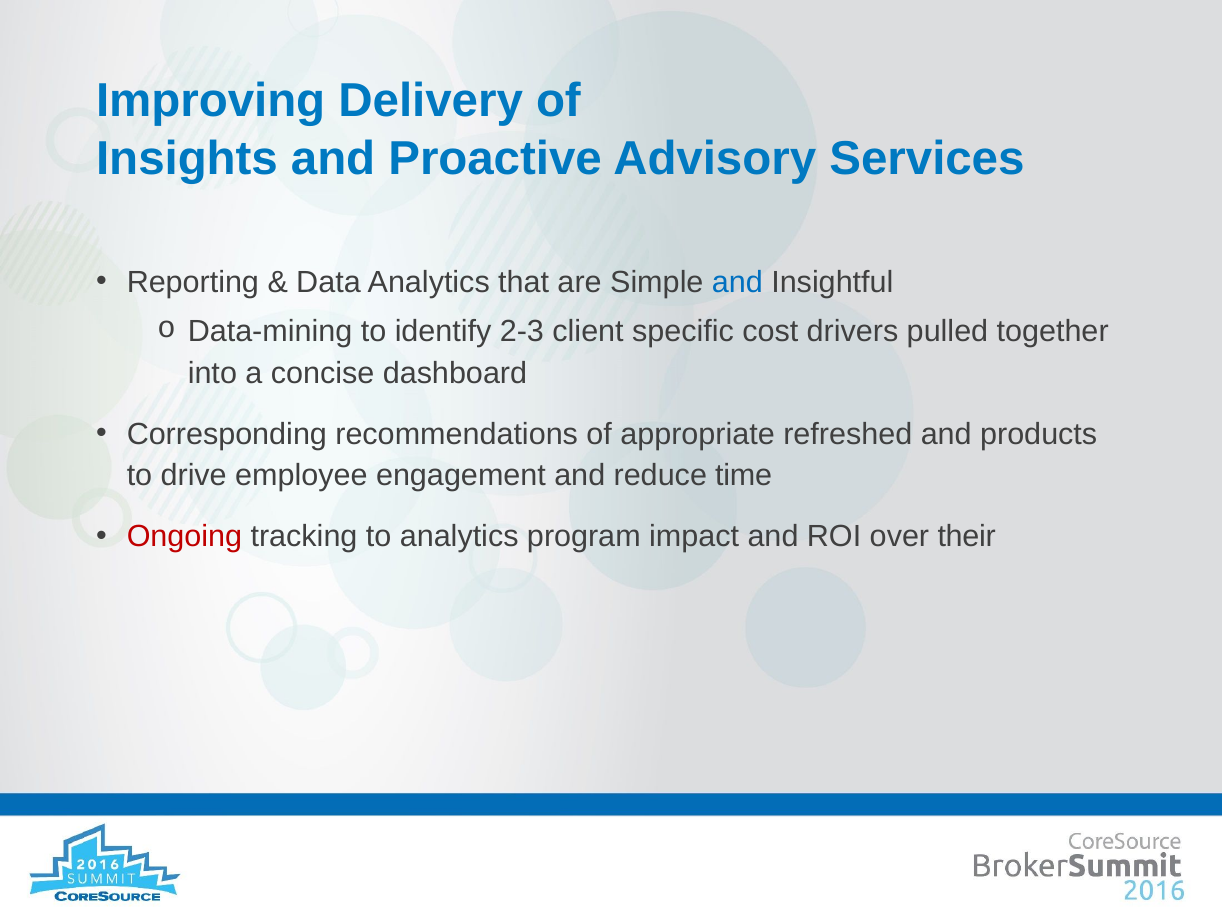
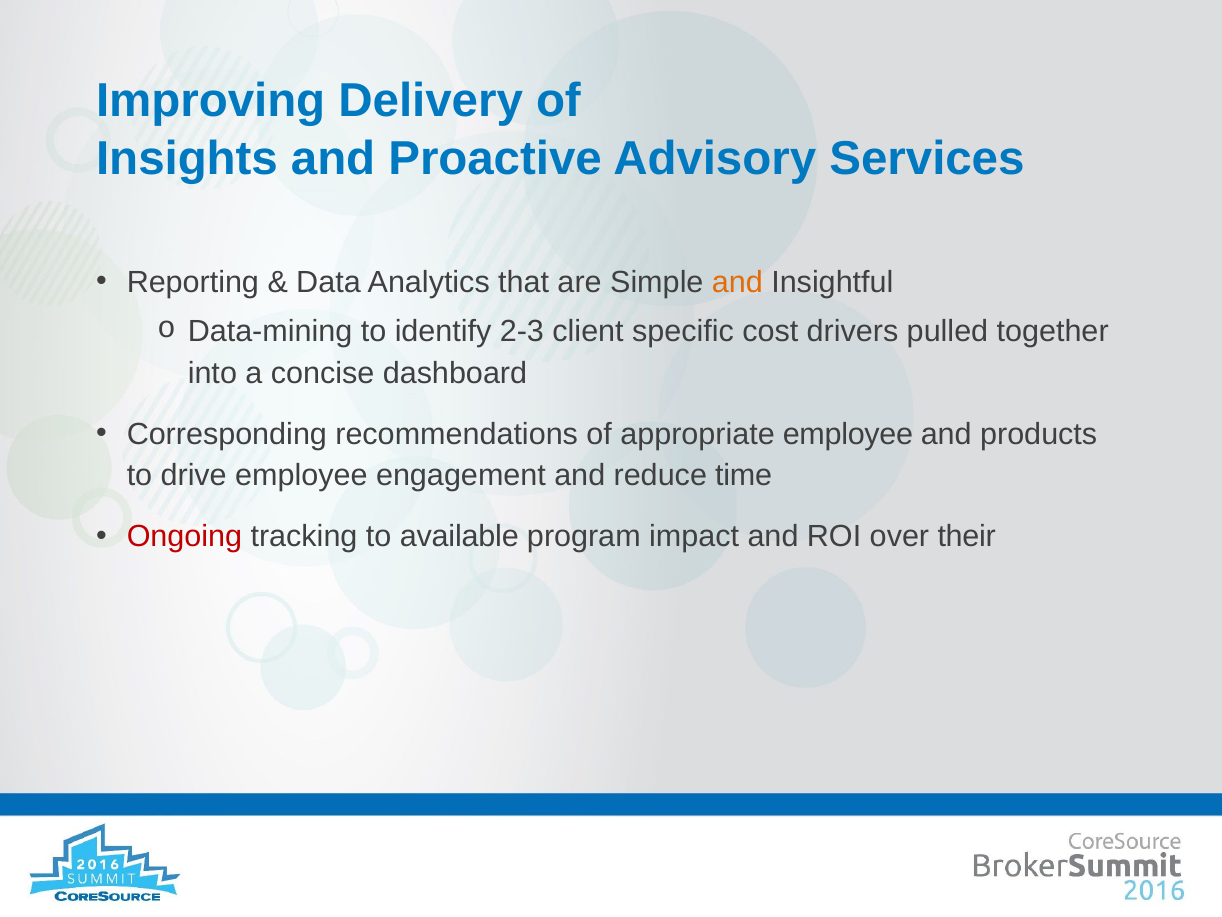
and colour: blue -> orange (737, 282)
appropriate refreshed: refreshed -> employee (848, 434)
to analytics: analytics -> available (459, 537)
